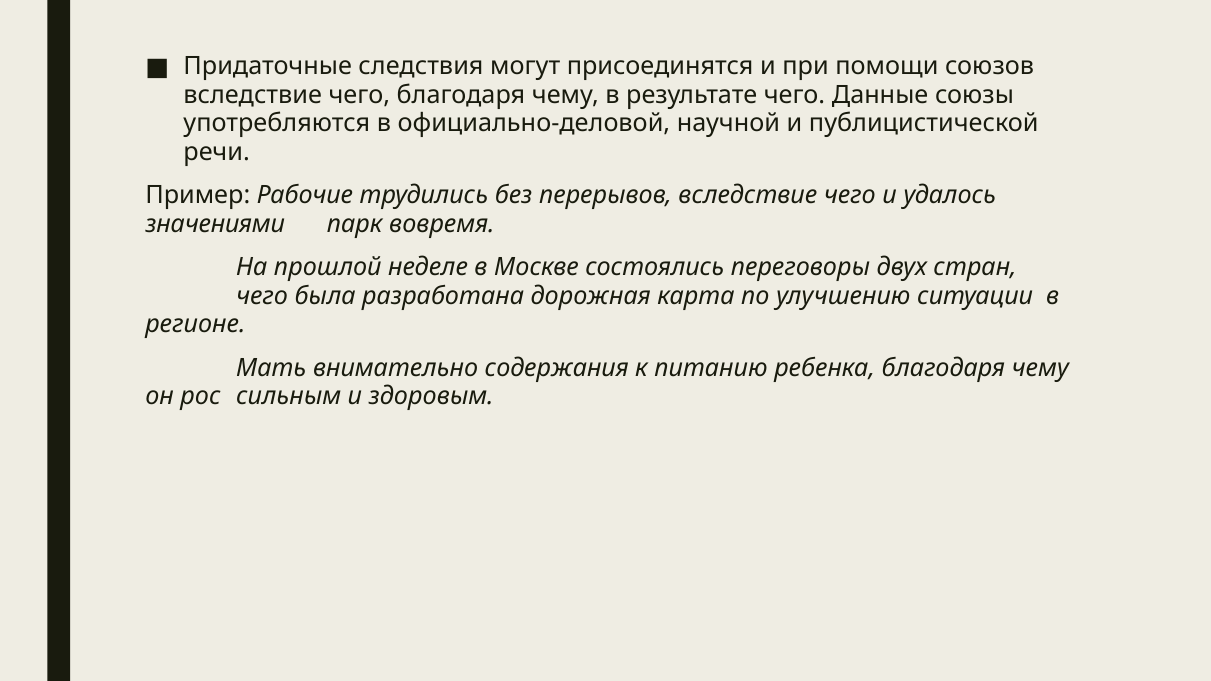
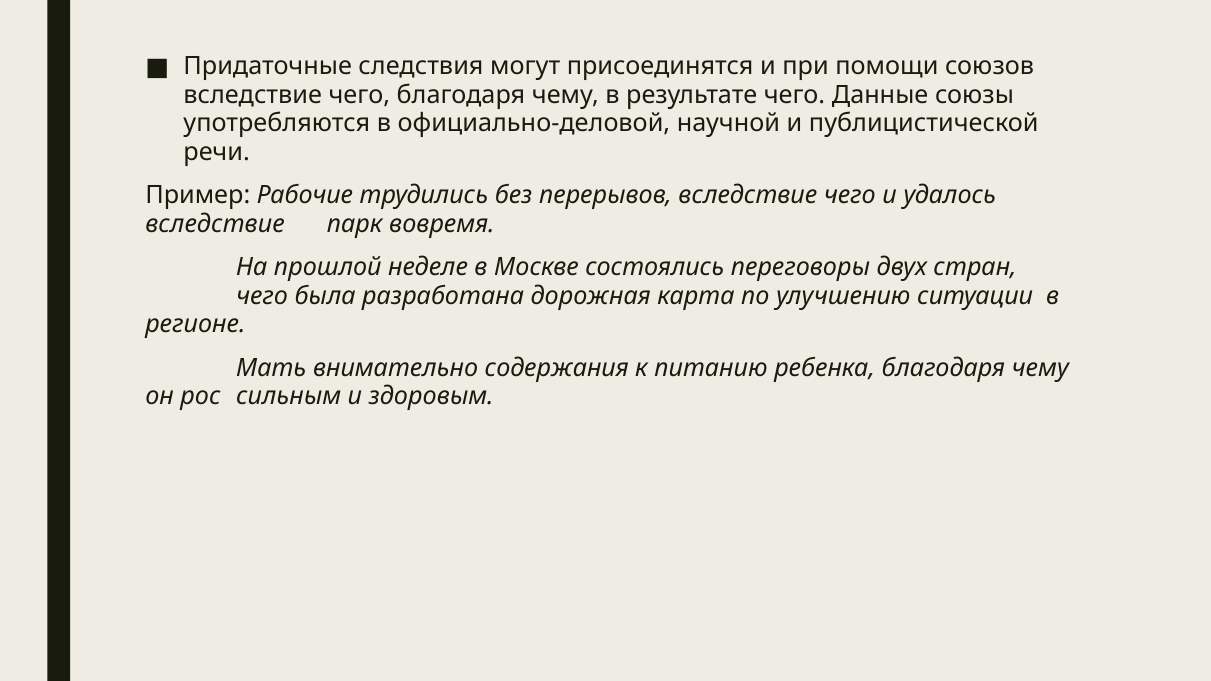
значениями: значениями -> вследствие (215, 224)
